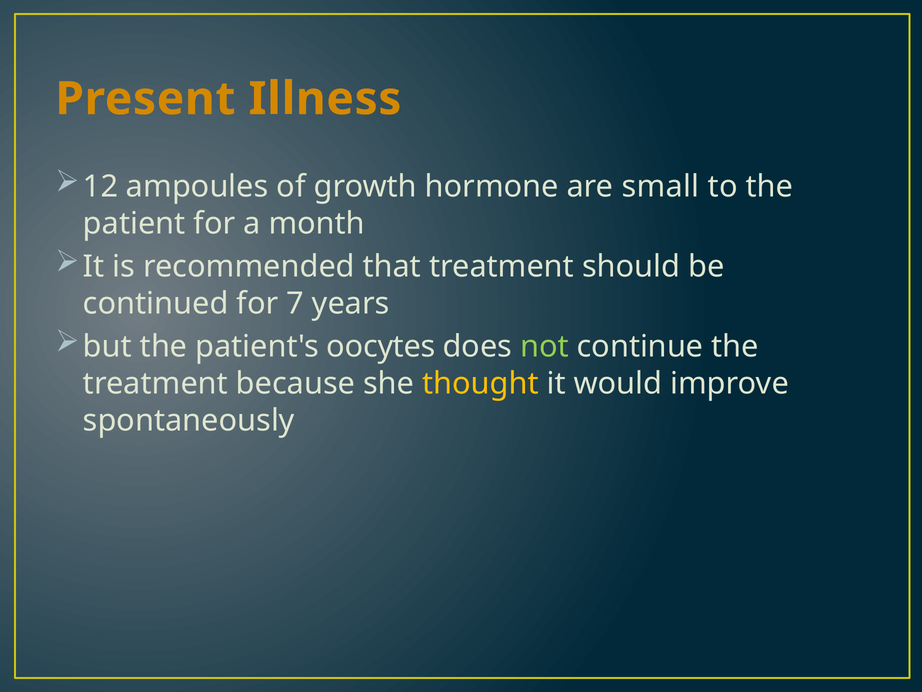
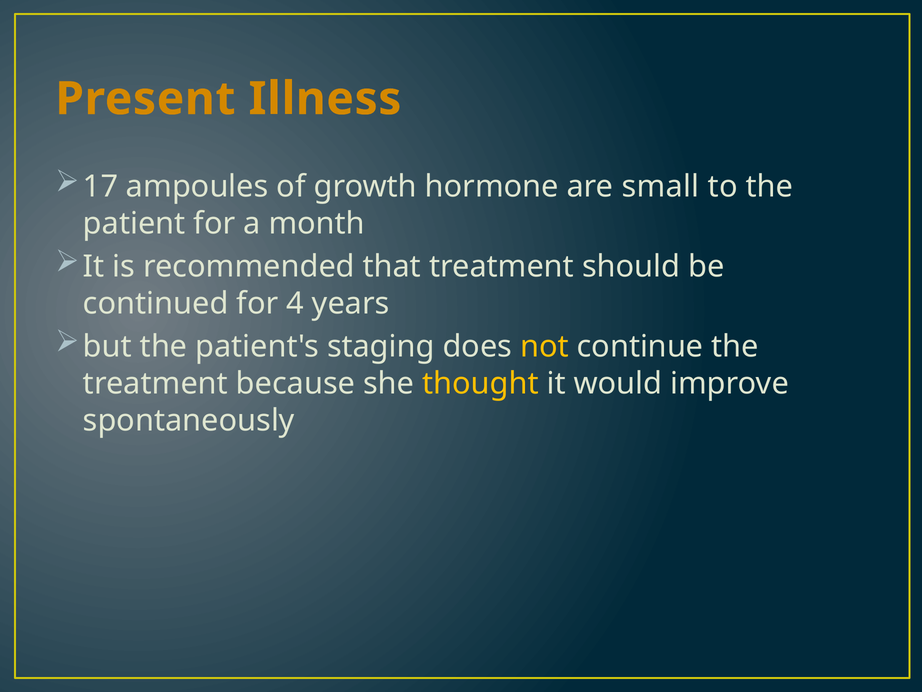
12: 12 -> 17 (101, 187)
7: 7 -> 4 (295, 303)
oocytes: oocytes -> staging (381, 346)
not colour: light green -> yellow (544, 346)
